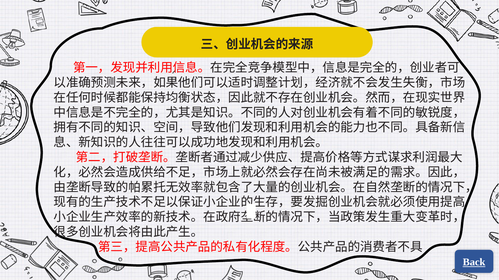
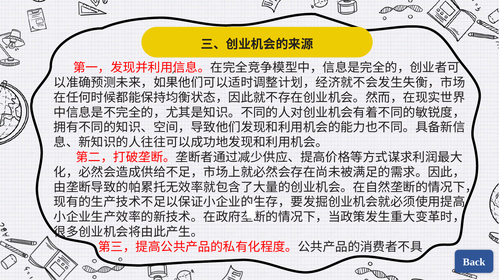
Back underline: present -> none (474, 263)
